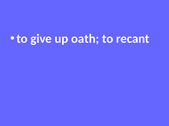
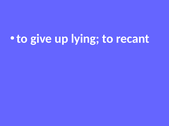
oath: oath -> lying (85, 39)
